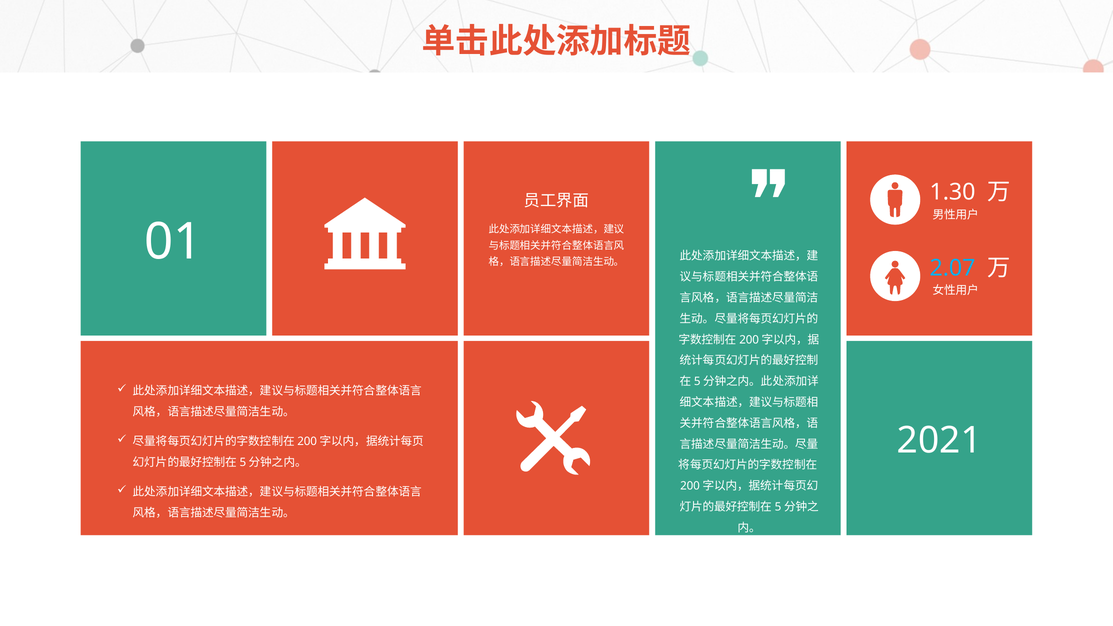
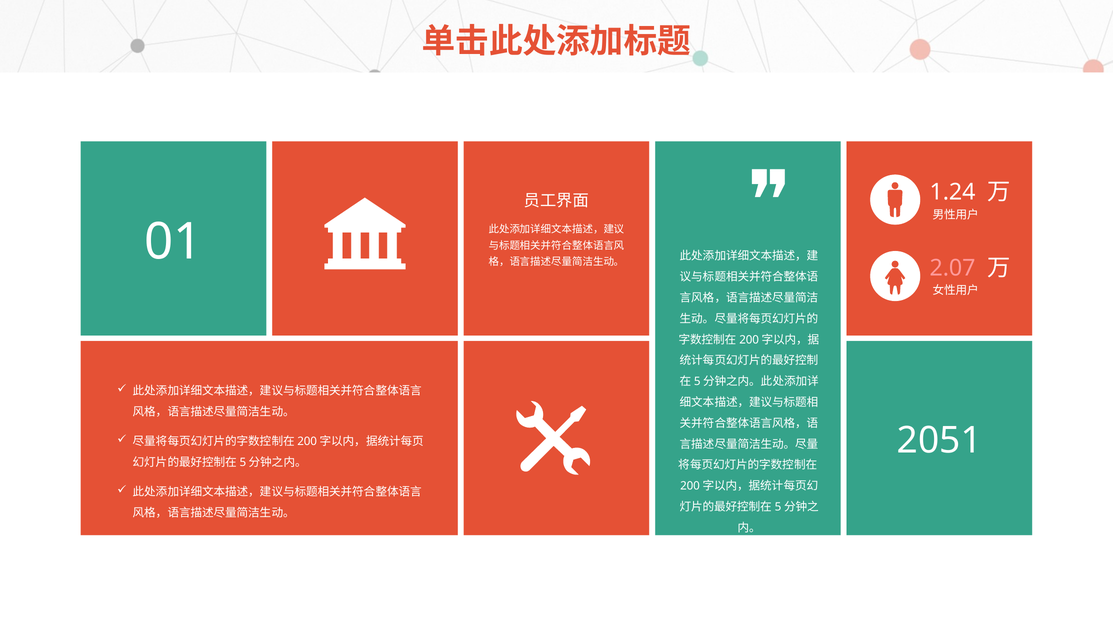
1.30: 1.30 -> 1.24 (953, 192)
2.07 colour: light blue -> pink (953, 268)
2021: 2021 -> 2051 (939, 441)
